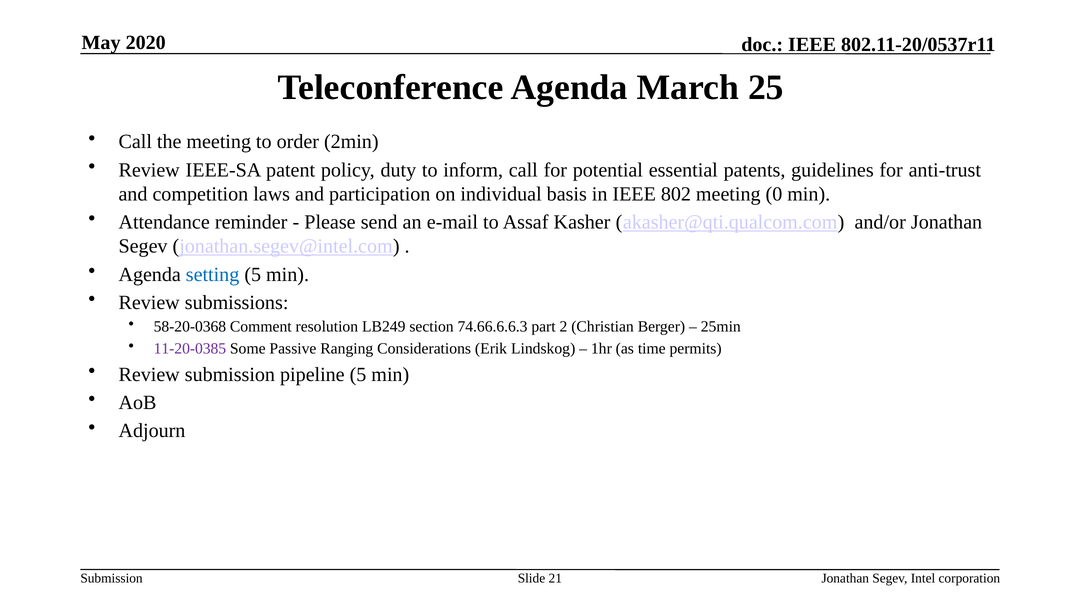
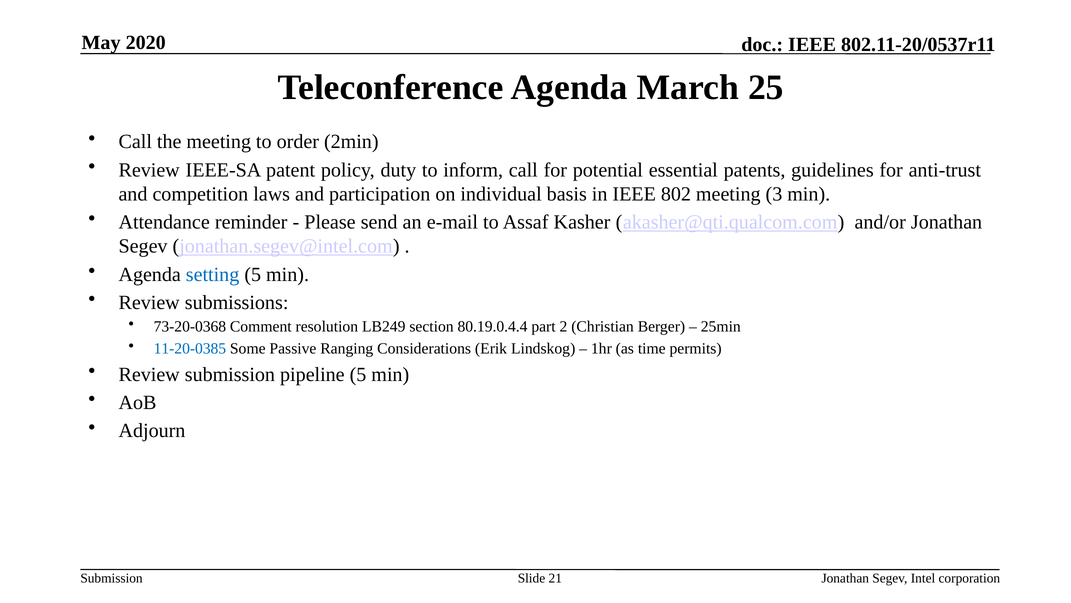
0: 0 -> 3 (774, 194)
58-20-0368: 58-20-0368 -> 73-20-0368 (190, 326)
74.66.6.6.3: 74.66.6.6.3 -> 80.19.0.4.4 (493, 326)
11-20-0385 colour: purple -> blue (190, 348)
